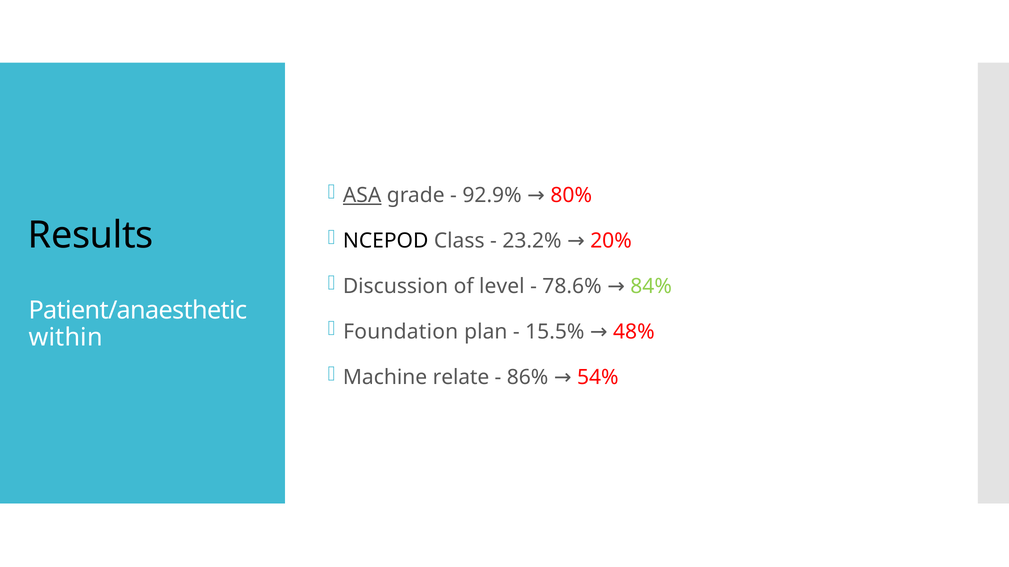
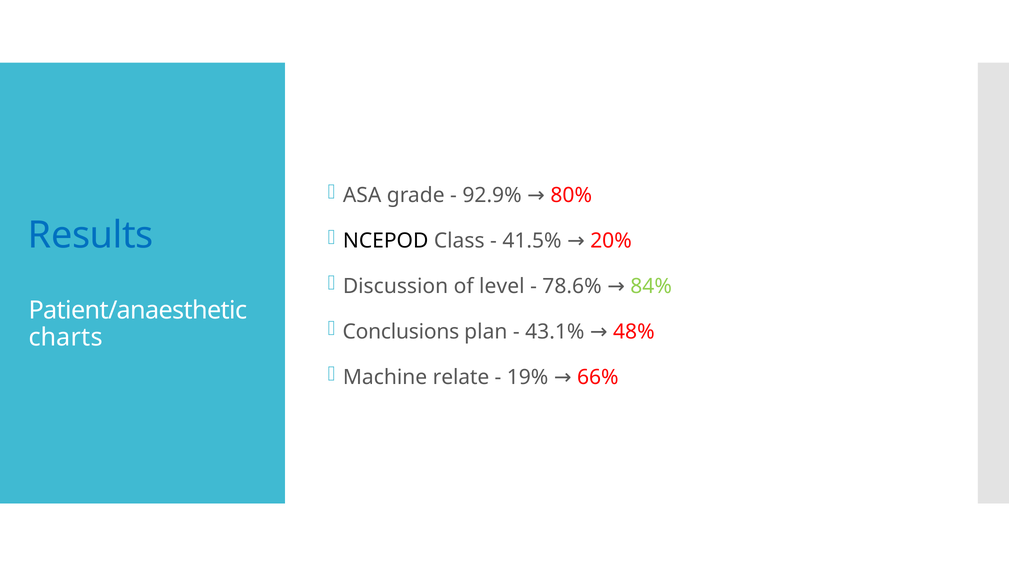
ASA underline: present -> none (362, 196)
Results colour: black -> blue (91, 235)
23.2%: 23.2% -> 41.5% (532, 241)
Foundation: Foundation -> Conclusions (401, 332)
15.5%: 15.5% -> 43.1% (555, 332)
within: within -> charts (66, 338)
86%: 86% -> 19% (528, 378)
54%: 54% -> 66% (598, 378)
